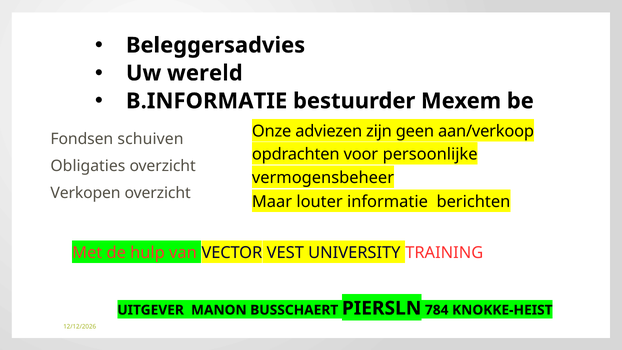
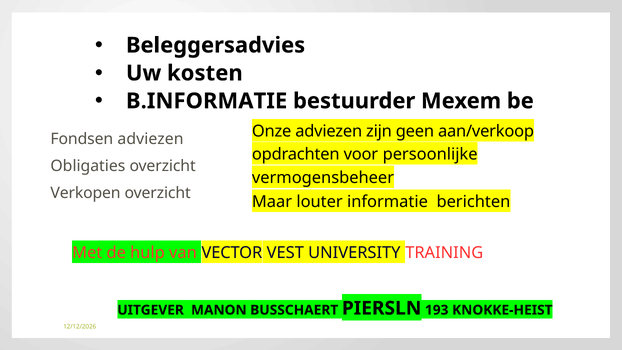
wereld: wereld -> kosten (205, 73)
Fondsen schuiven: schuiven -> adviezen (151, 139)
784: 784 -> 193 (437, 310)
